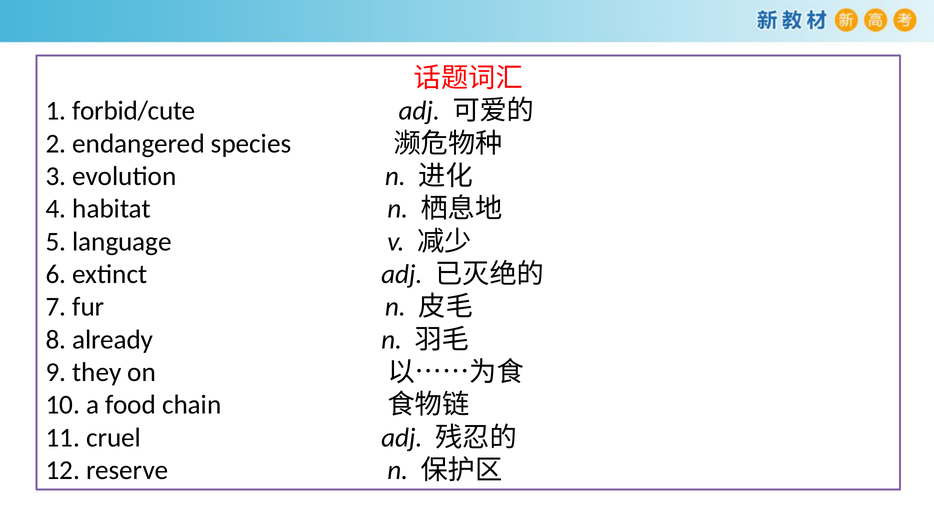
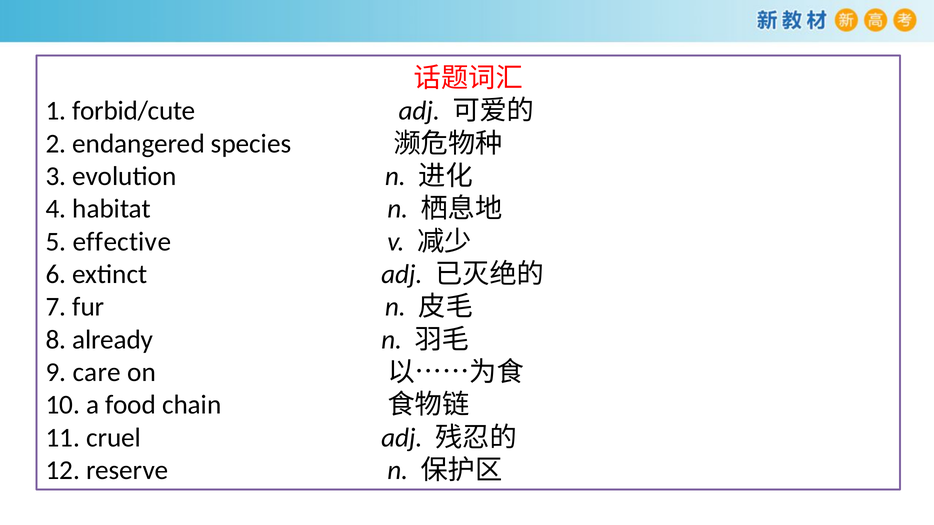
language: language -> effective (122, 242)
they: they -> care (97, 373)
